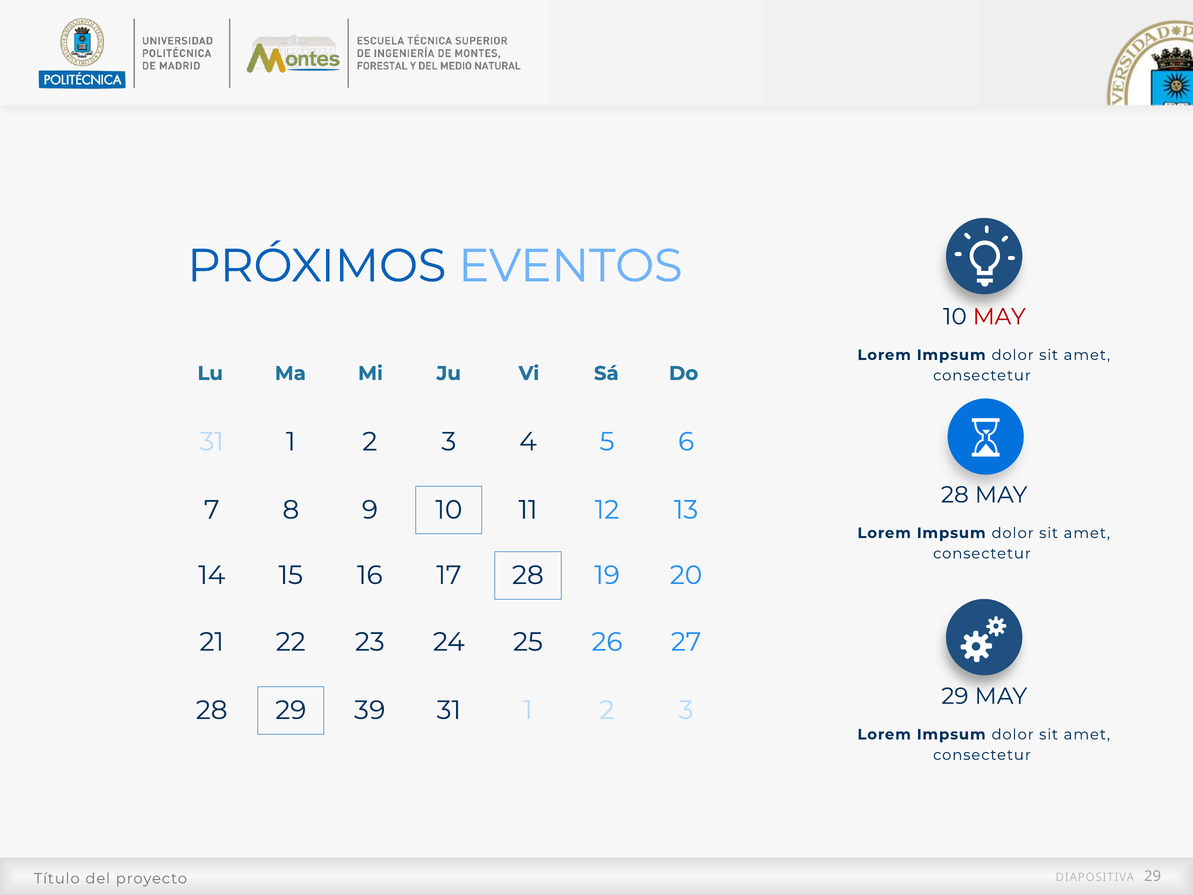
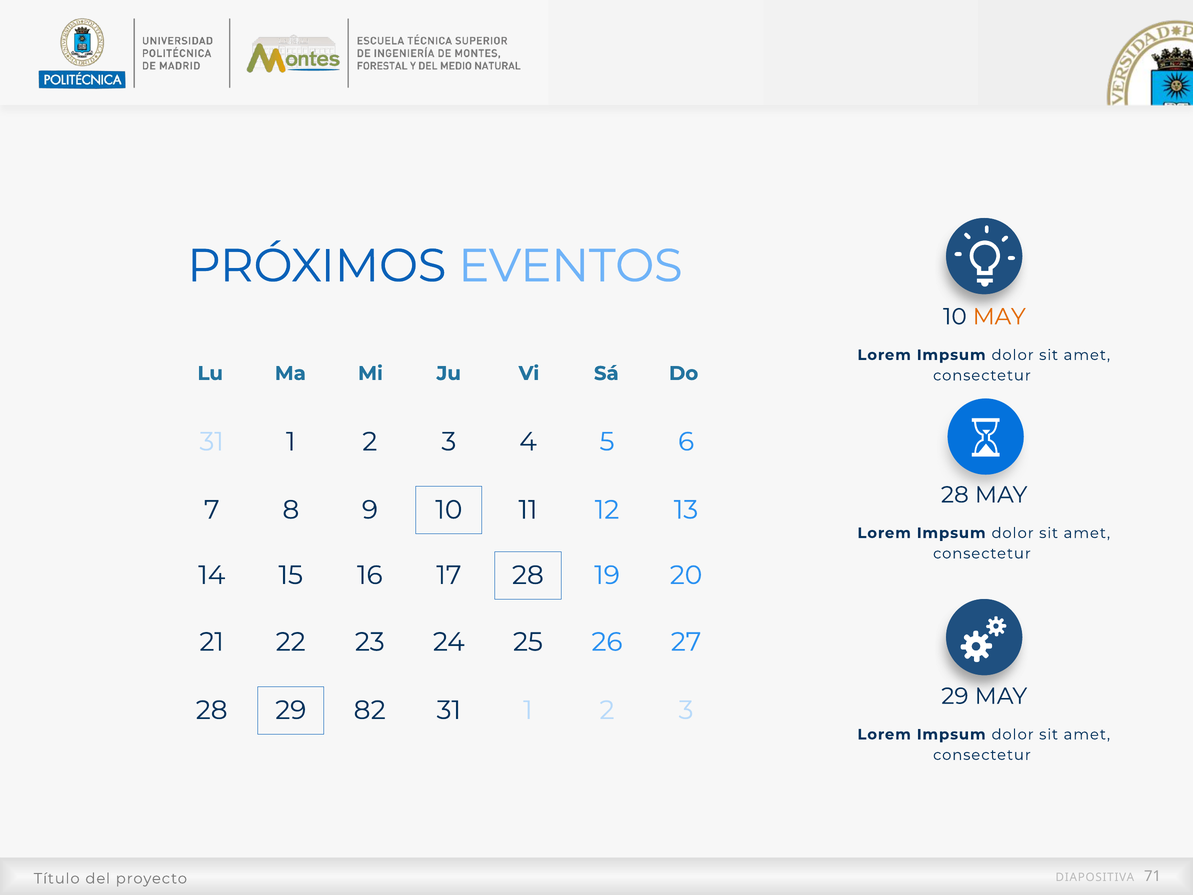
MAY colour: red -> orange (999, 317)
39: 39 -> 82 (370, 710)
29: 29 -> 71 (1153, 876)
